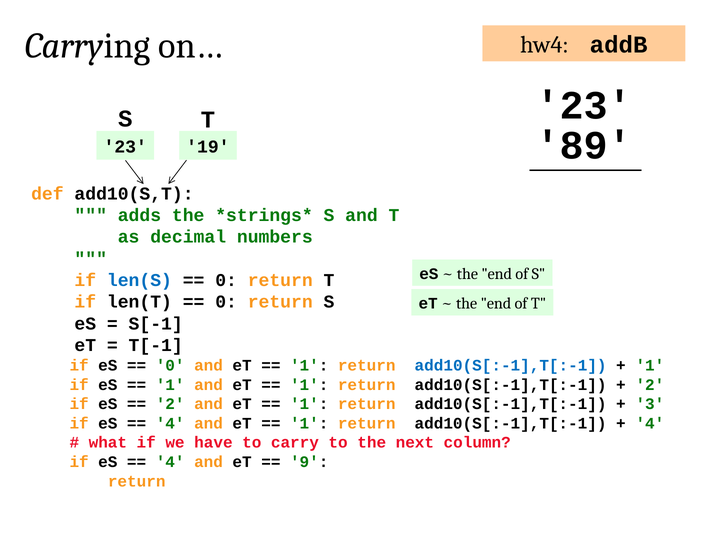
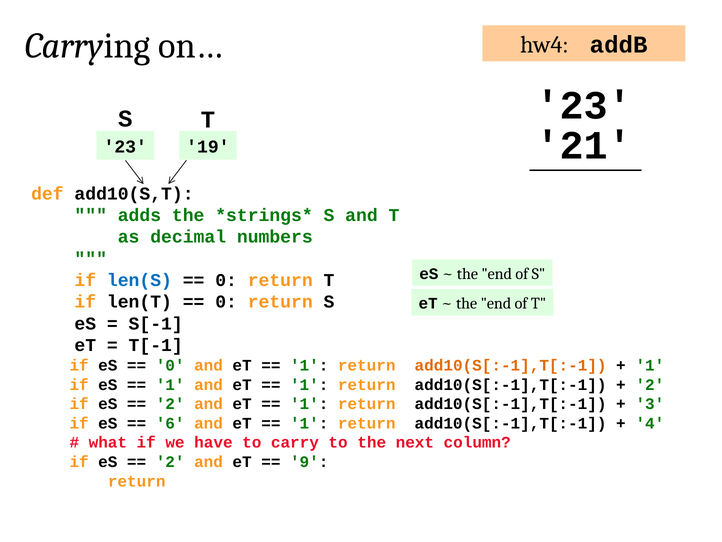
89: 89 -> 21 (584, 145)
add10(S[:-1],T[:-1 colour: blue -> orange (511, 365)
4: 4 -> 6 (170, 423)
4: 4 -> 2 (170, 462)
